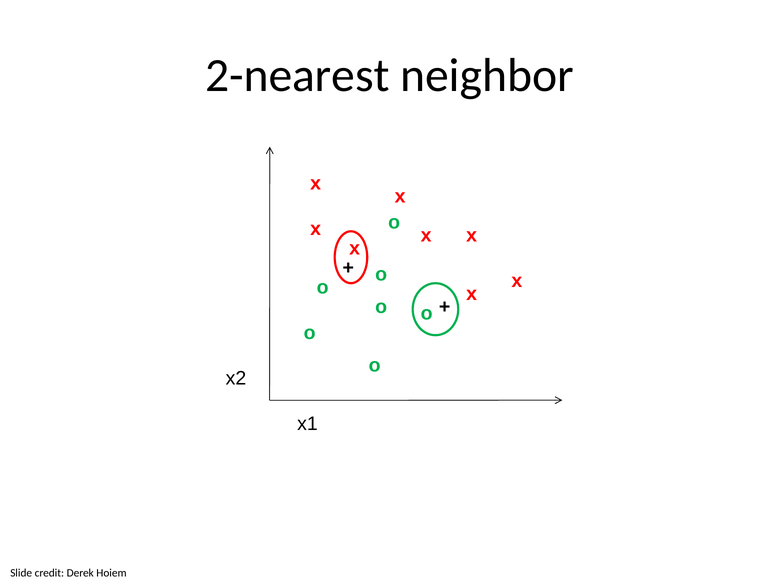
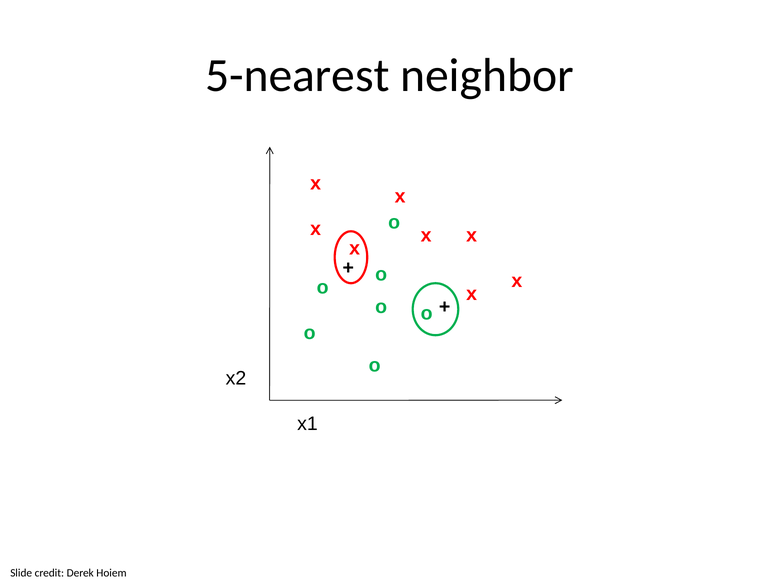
2-nearest: 2-nearest -> 5-nearest (297, 76)
